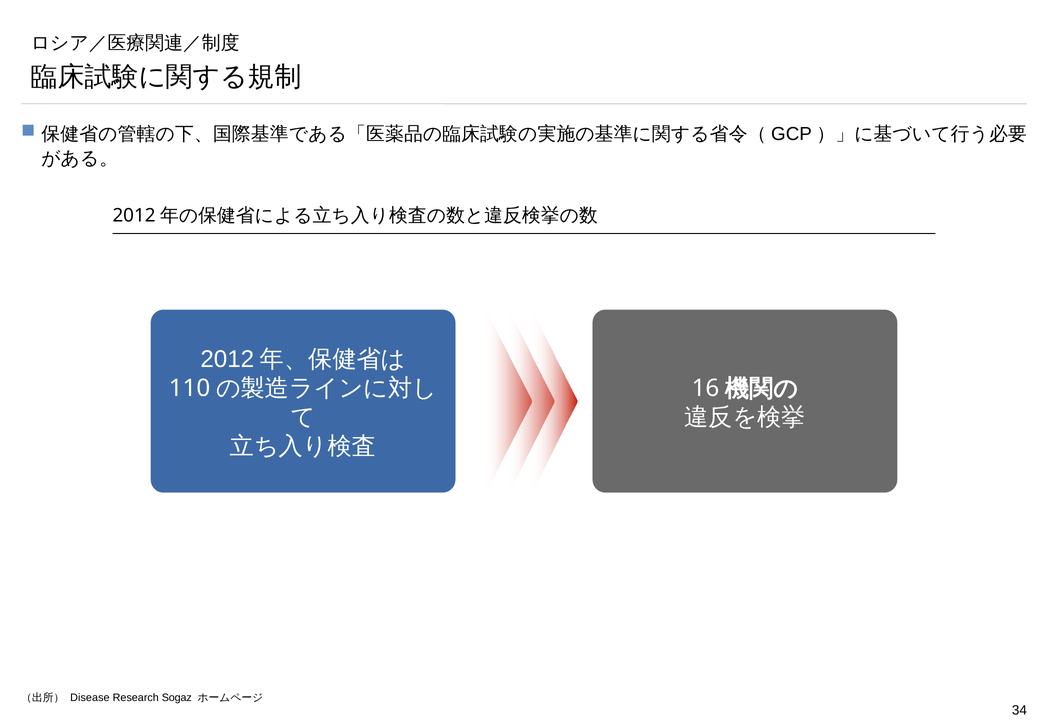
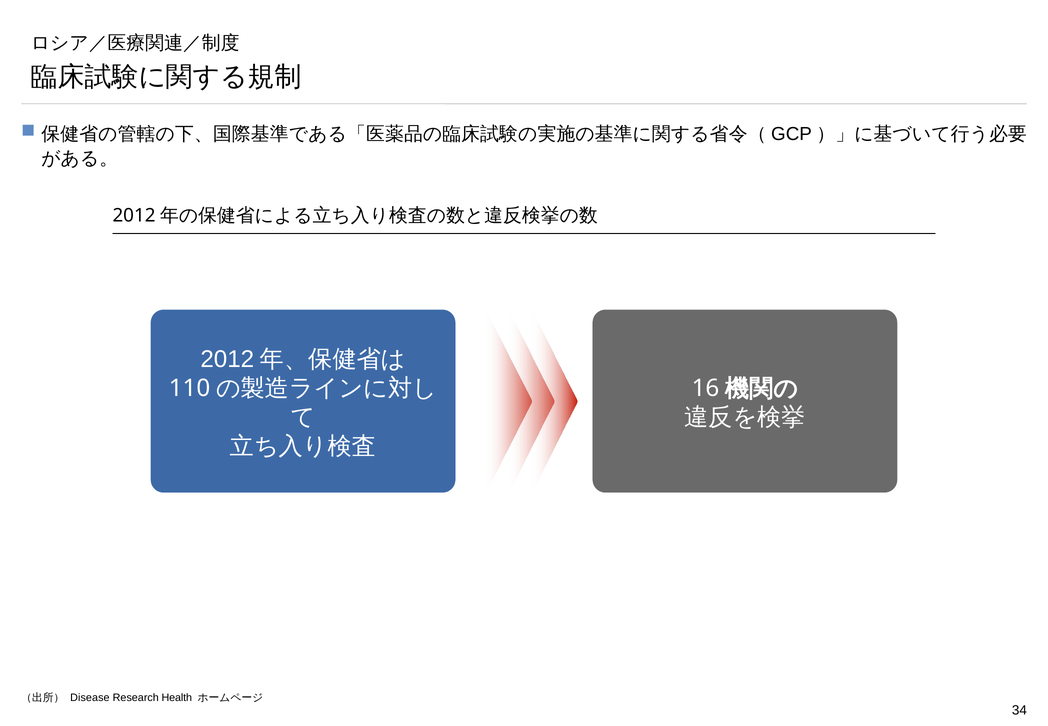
Sogaz: Sogaz -> Health (177, 697)
